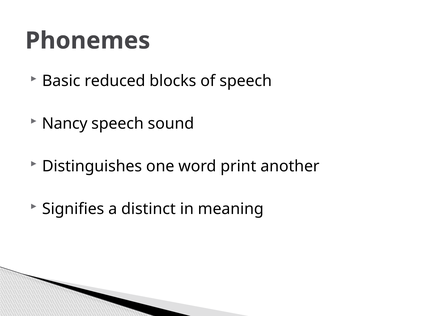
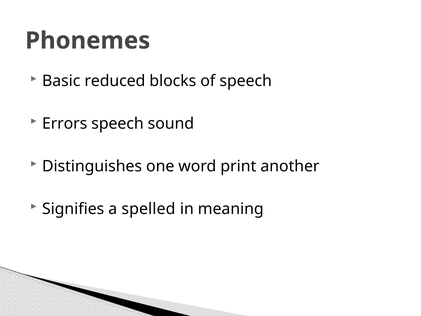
Nancy: Nancy -> Errors (65, 123)
distinct: distinct -> spelled (148, 209)
